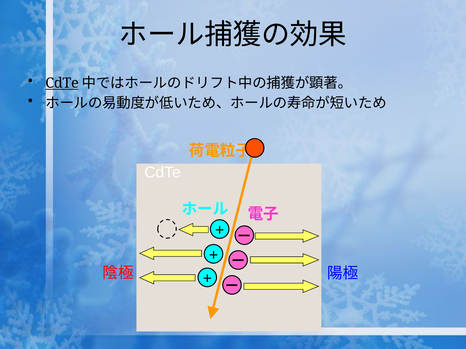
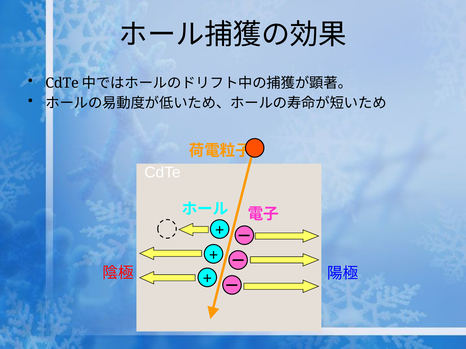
CdTe underline: present -> none (62, 83)
